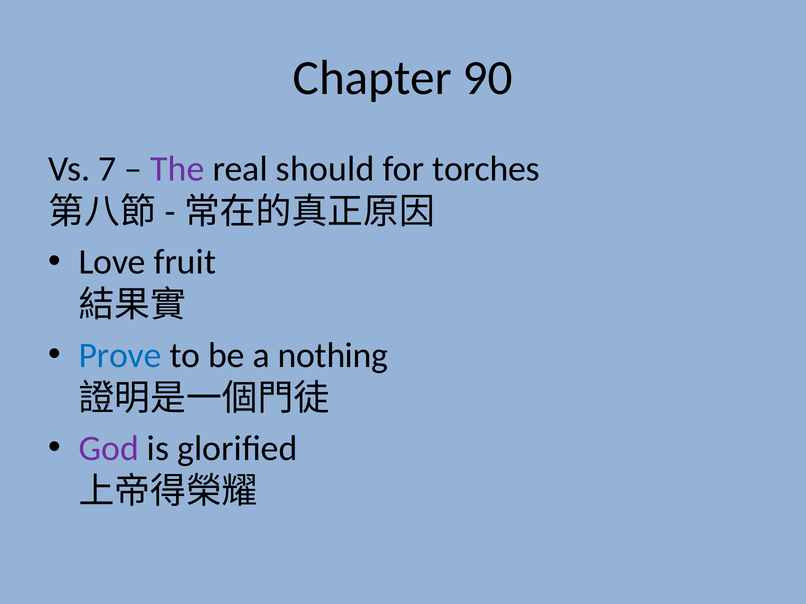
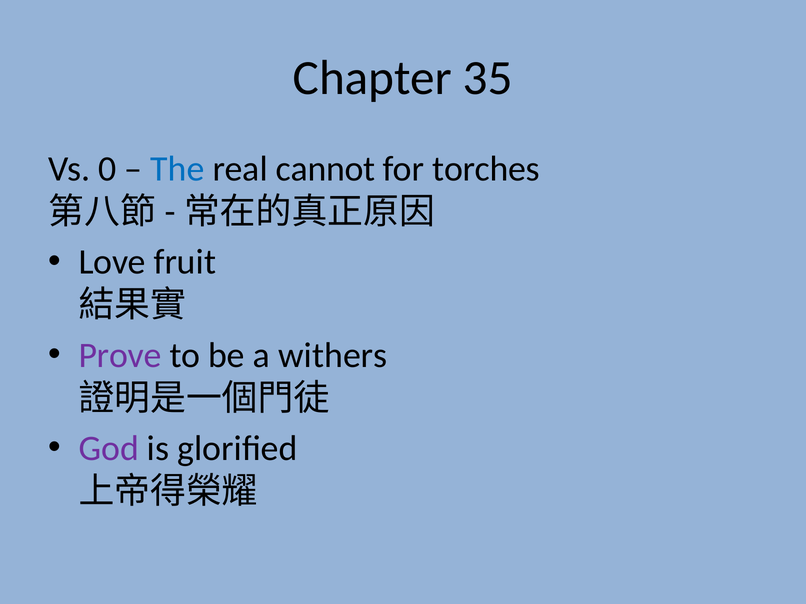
90: 90 -> 35 (488, 78)
7: 7 -> 0 (107, 169)
The colour: purple -> blue (177, 169)
should: should -> cannot (326, 169)
Prove colour: blue -> purple (120, 356)
nothing: nothing -> withers (333, 356)
